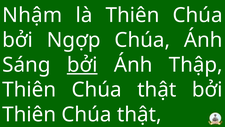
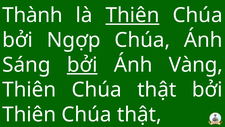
Nhậm: Nhậm -> Thành (32, 15)
Thiên underline: none -> present (132, 15)
Thập: Thập -> Vàng (196, 65)
